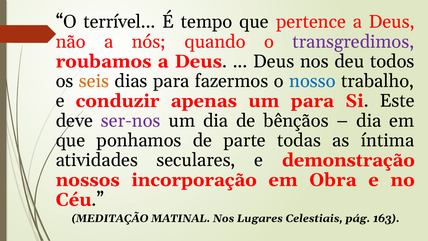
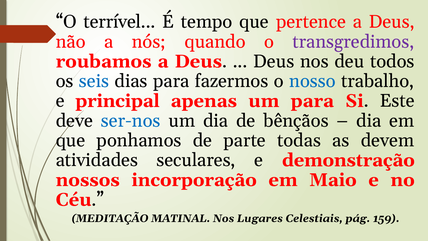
seis colour: orange -> blue (94, 81)
conduzir: conduzir -> principal (118, 101)
ser-nos colour: purple -> blue (131, 121)
íntima: íntima -> devem (387, 140)
Obra: Obra -> Maio (333, 180)
163: 163 -> 159 (386, 218)
